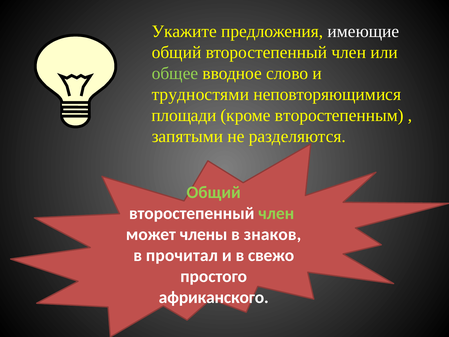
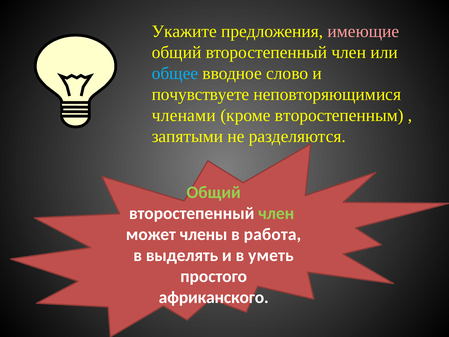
имеющие colour: white -> pink (363, 31)
общее colour: light green -> light blue (175, 73)
трудностями: трудностями -> почувствуете (201, 94)
площади: площади -> членами (184, 115)
знаков: знаков -> работа (272, 234)
прочитал: прочитал -> выделять (182, 255)
свежо: свежо -> уметь (271, 255)
